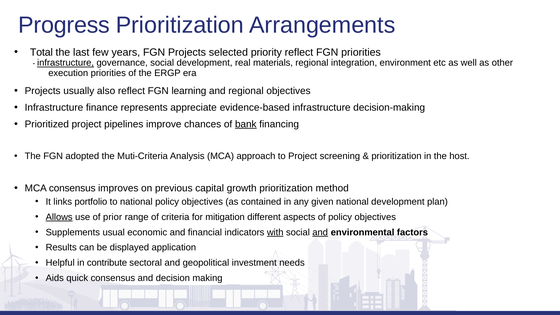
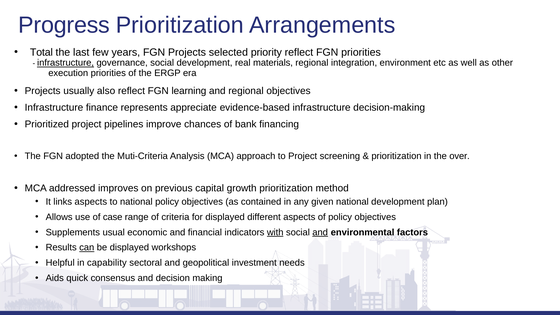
bank underline: present -> none (246, 124)
host: host -> over (460, 156)
MCA consensus: consensus -> addressed (72, 188)
links portfolio: portfolio -> aspects (91, 202)
Allows underline: present -> none (59, 217)
prior: prior -> case (113, 217)
for mitigation: mitigation -> displayed (225, 217)
can underline: none -> present (87, 248)
application: application -> workshops (174, 248)
contribute: contribute -> capability (107, 263)
